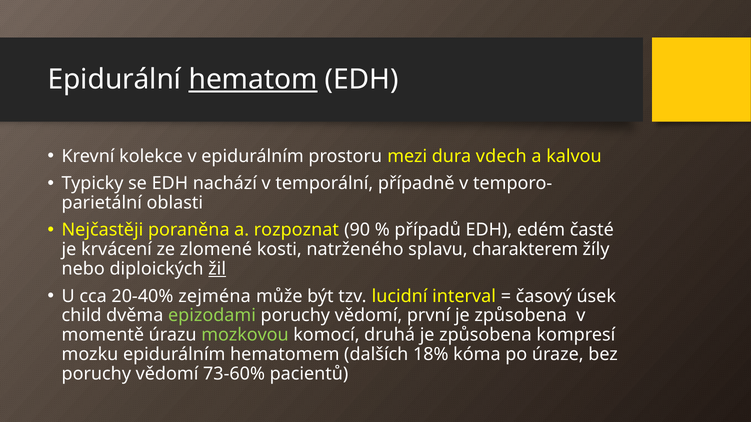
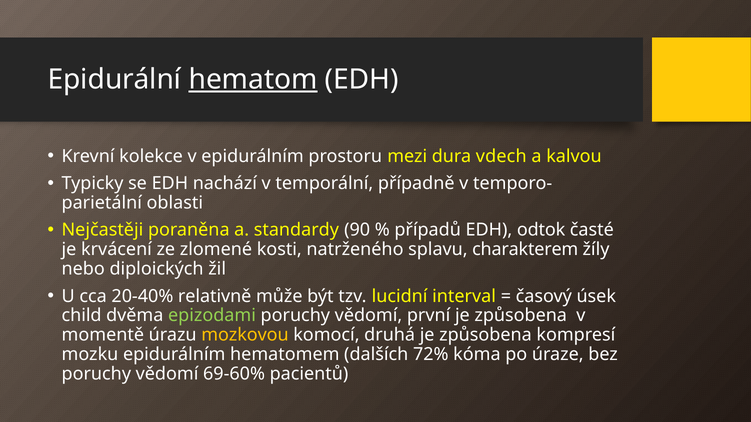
rozpoznat: rozpoznat -> standardy (296, 230)
edém: edém -> odtok (541, 230)
žil underline: present -> none (217, 269)
zejména: zejména -> relativně (215, 296)
mozkovou colour: light green -> yellow (245, 335)
18%: 18% -> 72% (431, 355)
73-60%: 73-60% -> 69-60% (234, 374)
